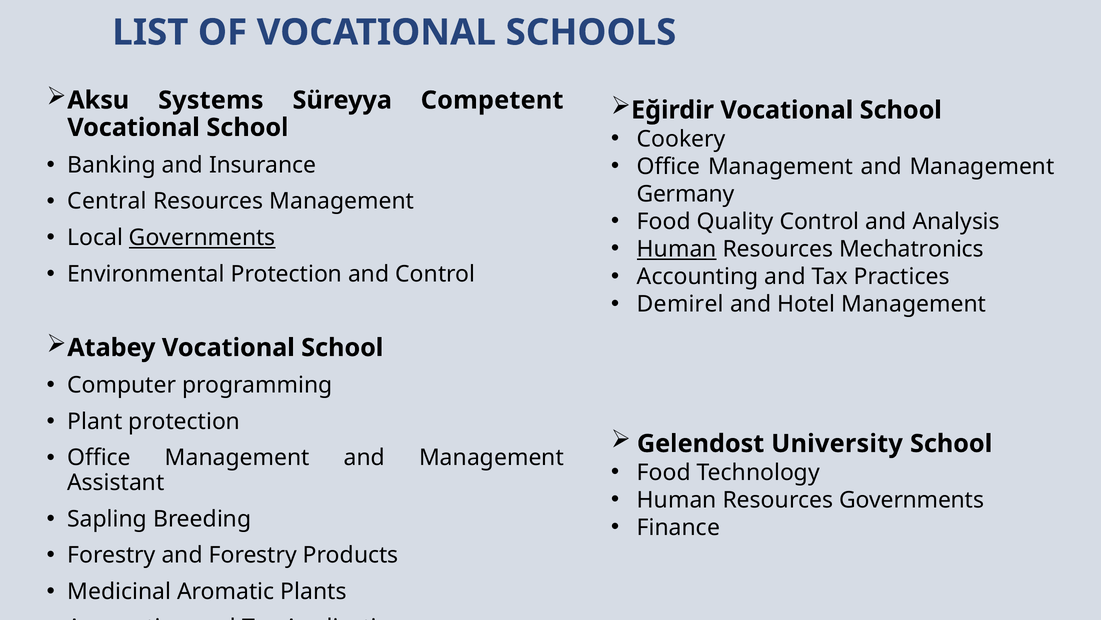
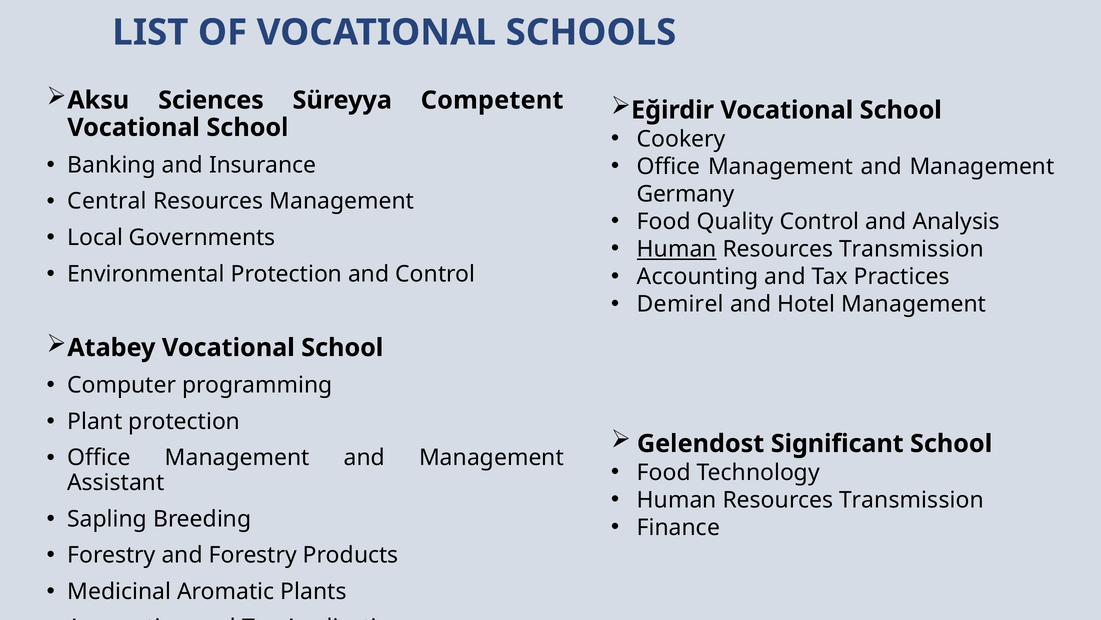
Systems: Systems -> Sciences (211, 100)
Governments underline: present -> none (202, 237)
Mechatronics: Mechatronics -> Transmission (911, 249)
University: University -> Significant (837, 443)
Governments: Governments -> Transmission (911, 499)
